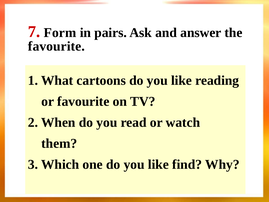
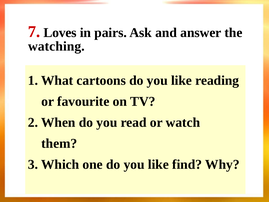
Form: Form -> Loves (60, 33)
favourite: favourite -> watching (56, 46)
